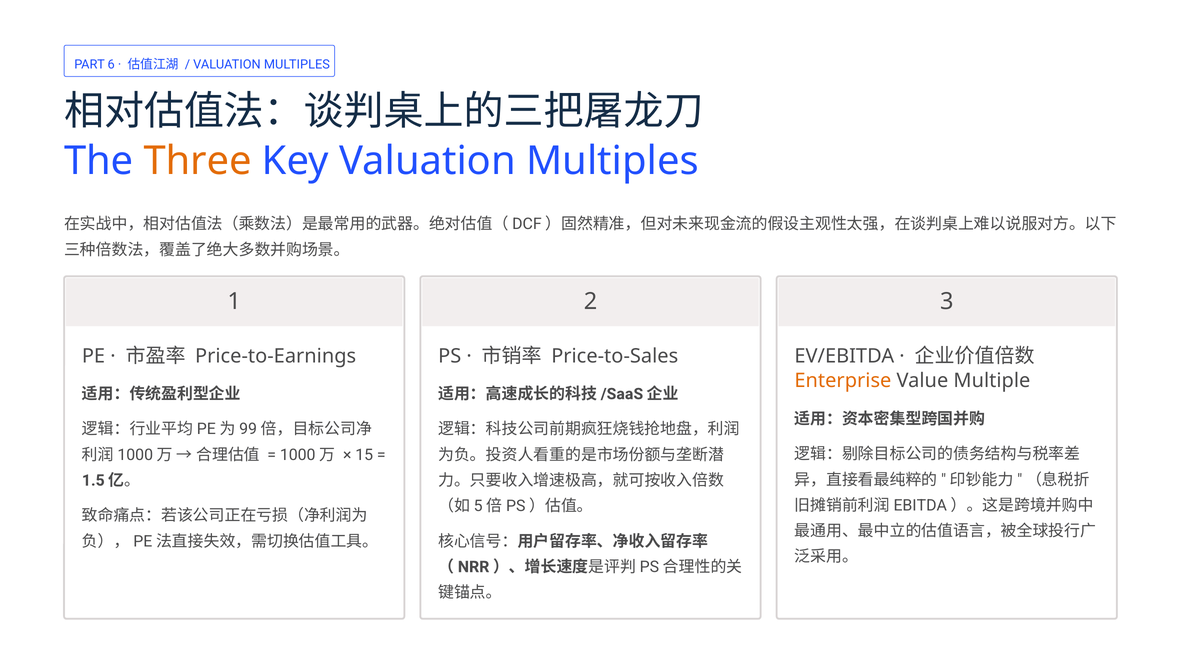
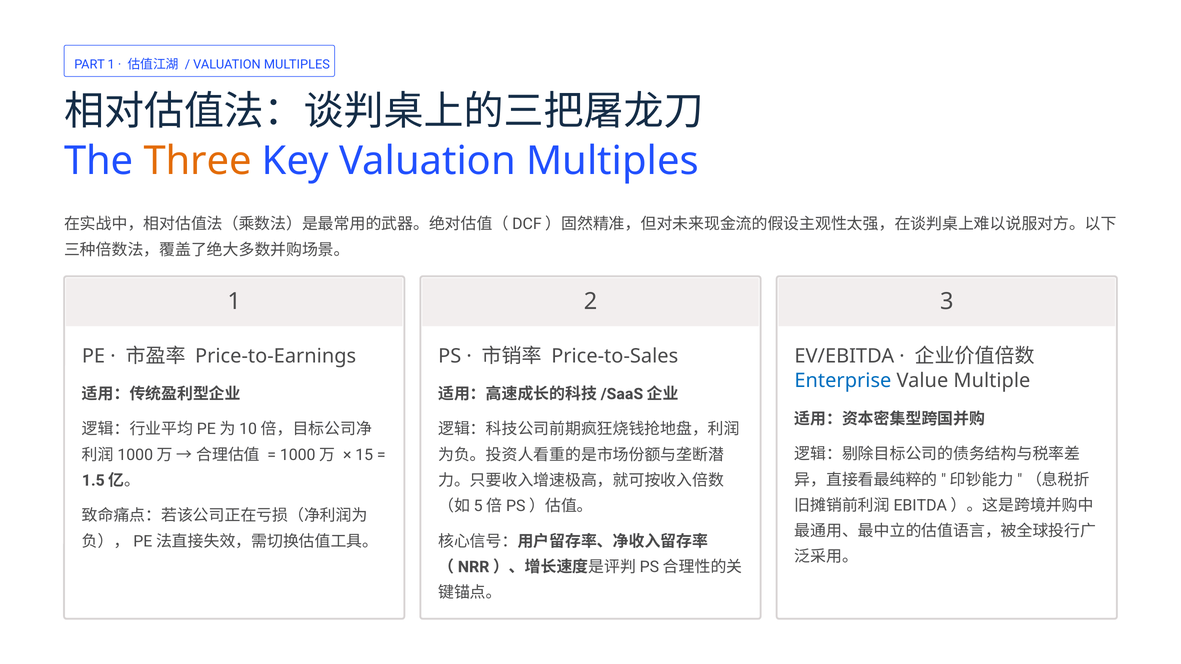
PART 6: 6 -> 1 (111, 64)
Enterprise colour: orange -> blue (843, 381)
99: 99 -> 10 (248, 429)
